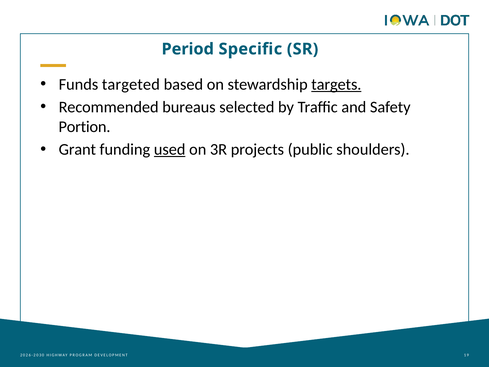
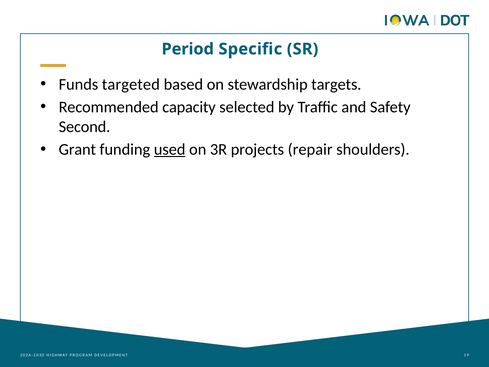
targets underline: present -> none (336, 84)
bureaus: bureaus -> capacity (189, 107)
Portion: Portion -> Second (84, 127)
public: public -> repair (310, 149)
